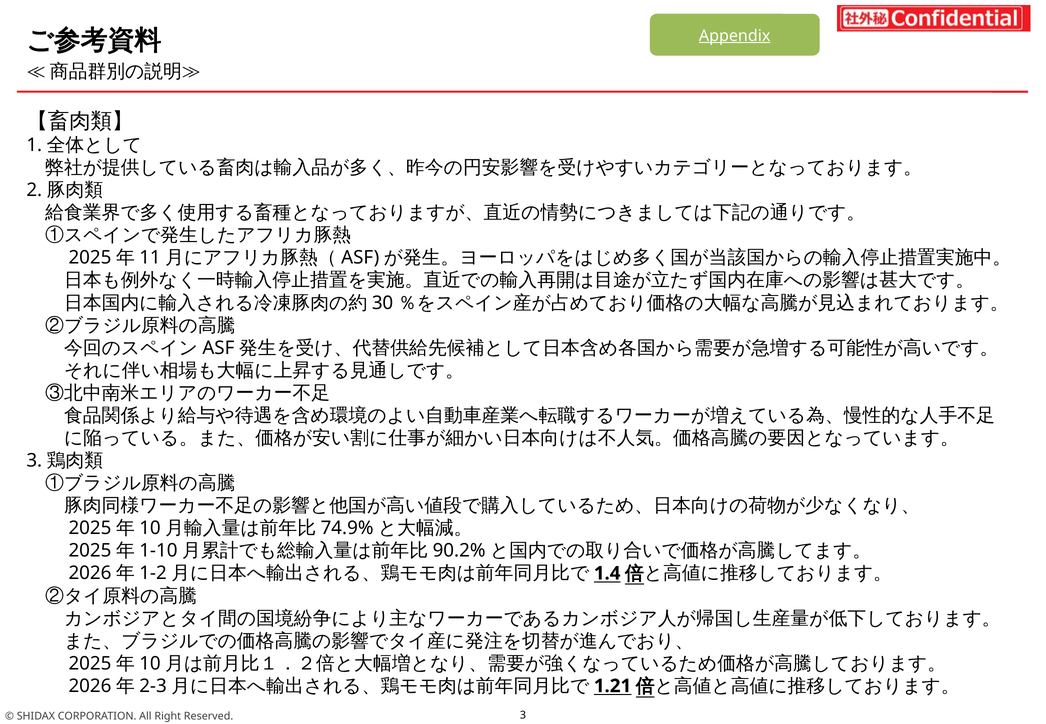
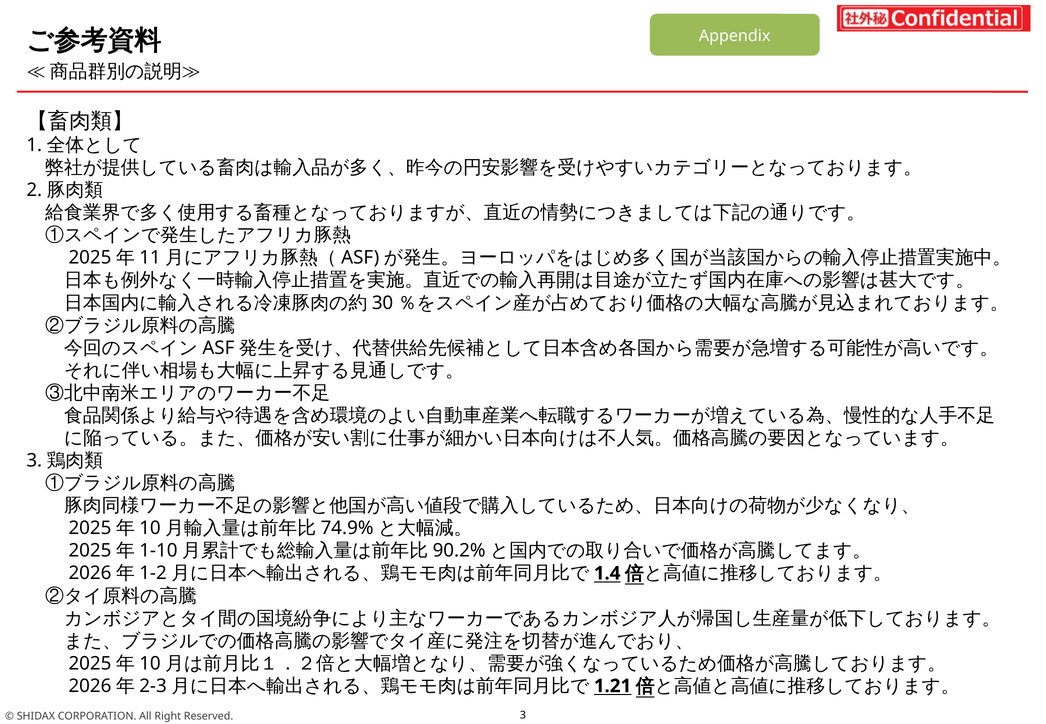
Appendix underline: present -> none (735, 36)
